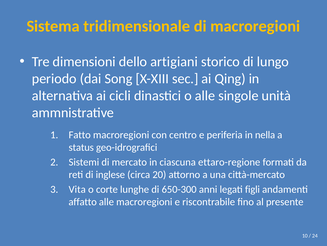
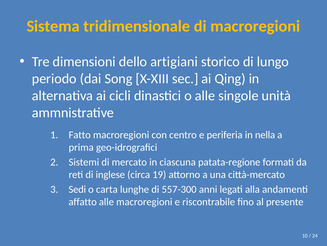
status: status -> prima (81, 147)
ettaro-regione: ettaro-regione -> patata-regione (229, 162)
20: 20 -> 19 (159, 174)
Vita: Vita -> Sedi (77, 189)
corte: corte -> carta (107, 189)
650-300: 650-300 -> 557-300 (179, 189)
figli: figli -> alla (252, 189)
